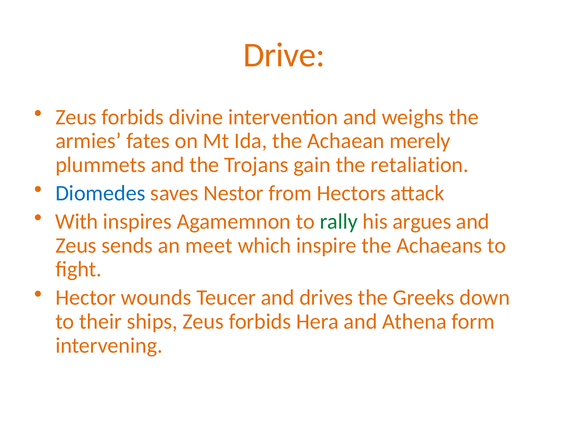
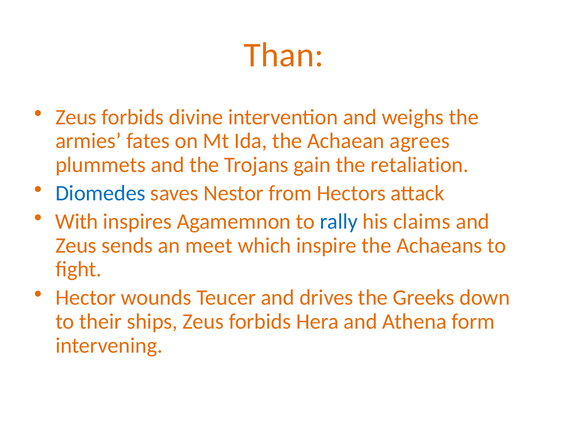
Drive: Drive -> Than (284, 55)
merely: merely -> agrees (420, 141)
rally colour: green -> blue (339, 222)
argues: argues -> claims (422, 222)
